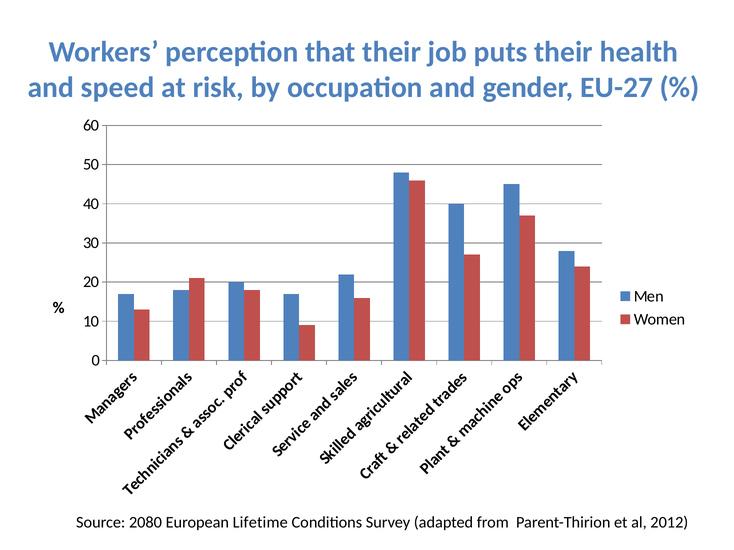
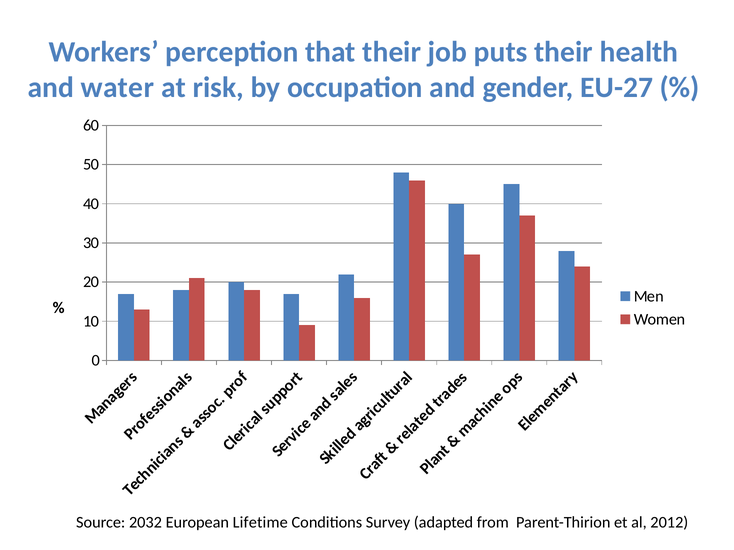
speed: speed -> water (117, 88)
2080: 2080 -> 2032 (145, 523)
